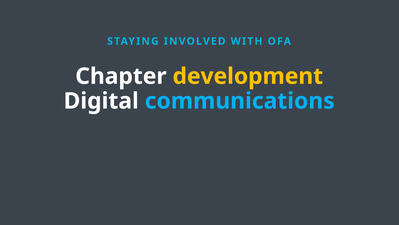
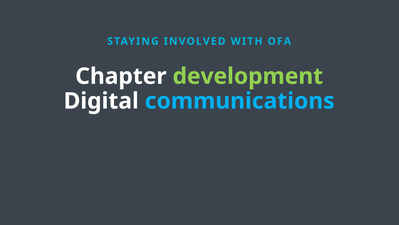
development colour: yellow -> light green (248, 76)
